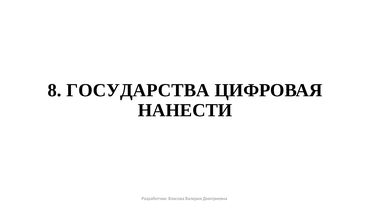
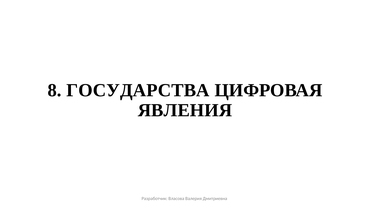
НАНЕСТИ: НАНЕСТИ -> ЯВЛЕНИЯ (185, 110)
